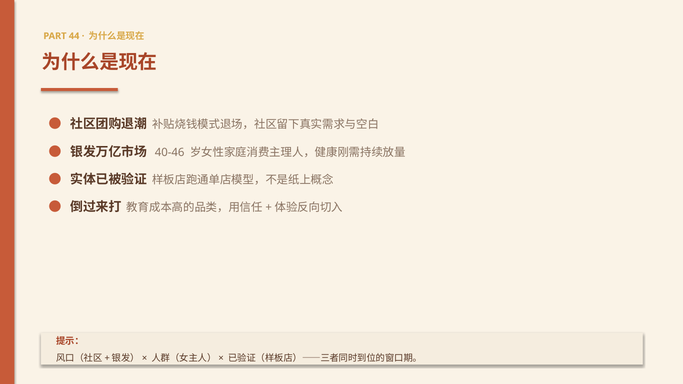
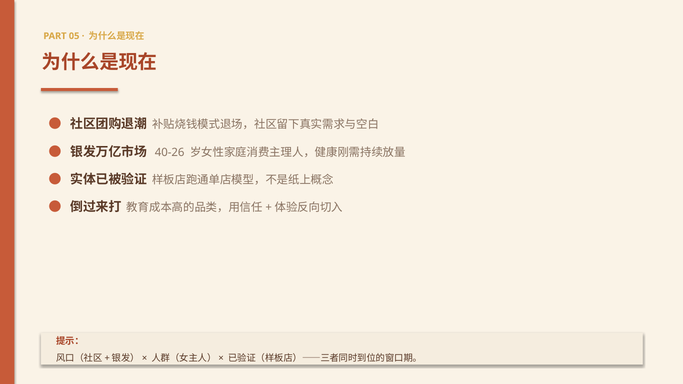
44: 44 -> 05 (74, 36)
40-46: 40-46 -> 40-26 (170, 152)
